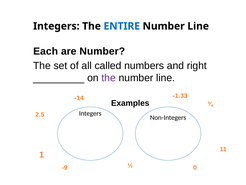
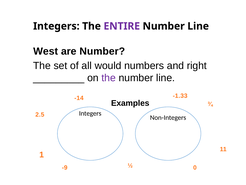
ENTIRE colour: blue -> purple (122, 26)
Each: Each -> West (46, 51)
called: called -> would (108, 65)
